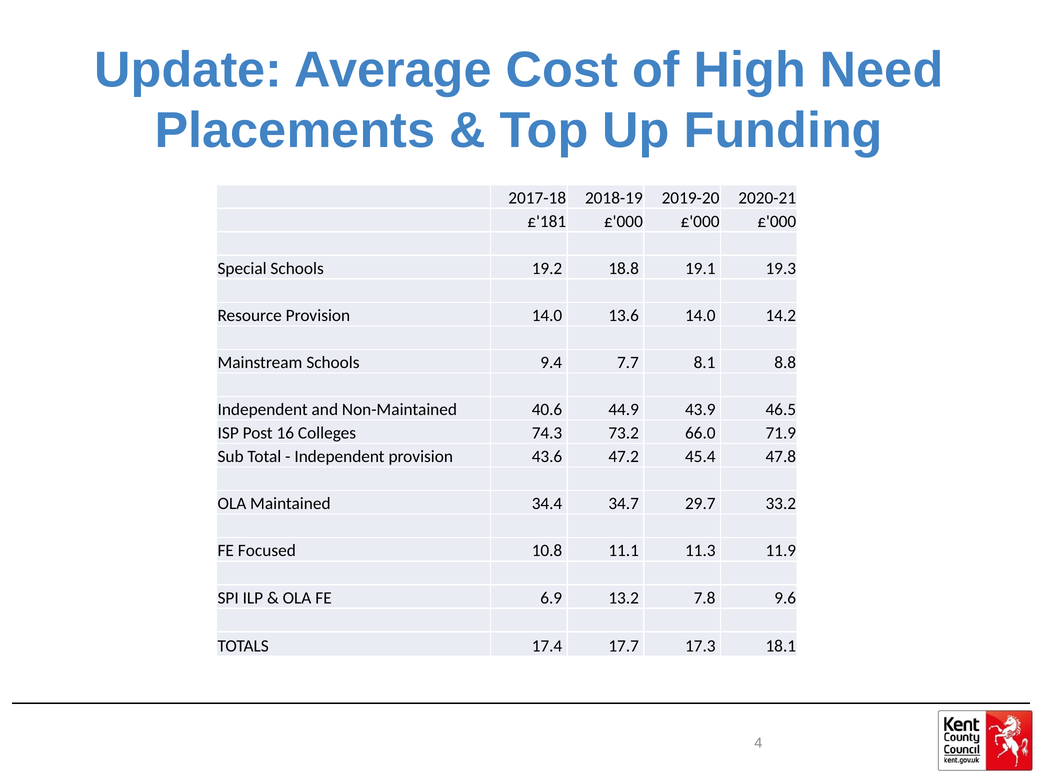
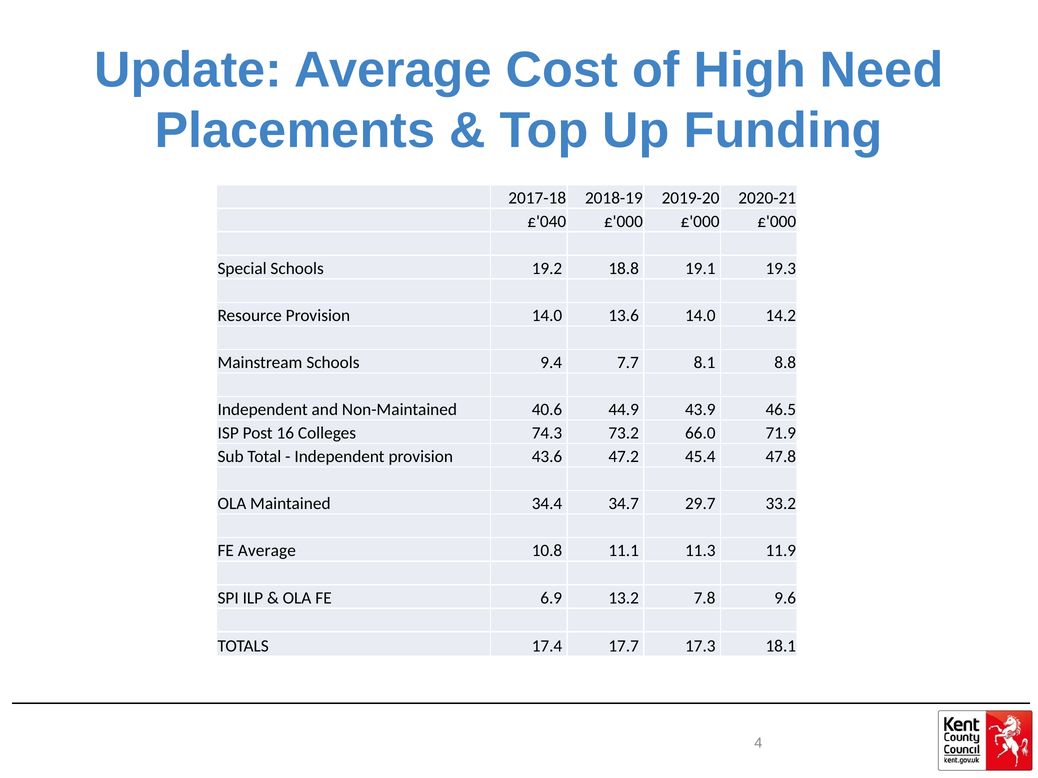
£'181: £'181 -> £'040 (547, 222)
FE Focused: Focused -> Average (267, 551)
